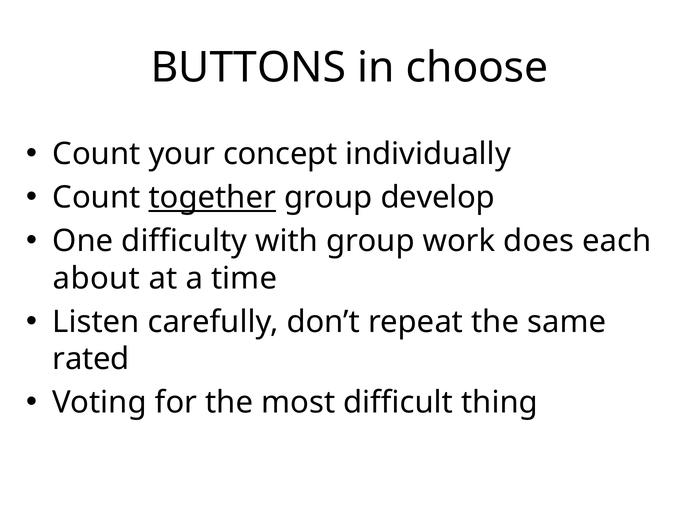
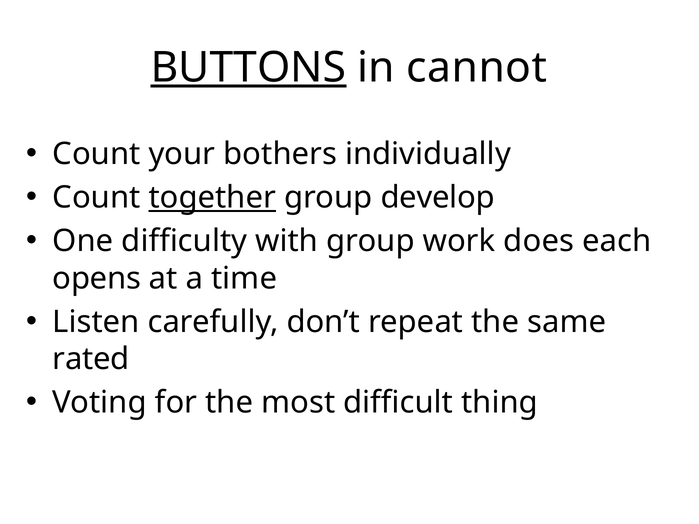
BUTTONS underline: none -> present (248, 68)
choose: choose -> cannot (477, 68)
concept: concept -> bothers (280, 154)
about: about -> opens (97, 279)
